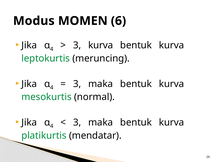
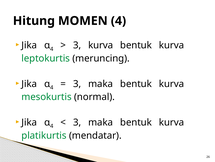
Modus: Modus -> Hitung (34, 21)
MOMEN 6: 6 -> 4 (118, 21)
